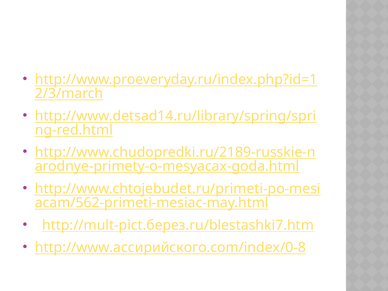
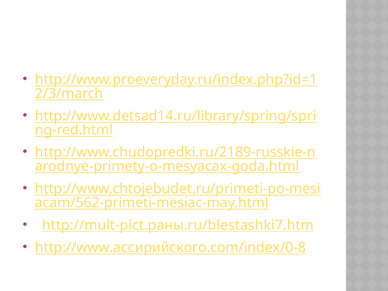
http://mult-pict.берез.ru/blestashki7.htm: http://mult-pict.берез.ru/blestashki7.htm -> http://mult-pict.раны.ru/blestashki7.htm (178, 225)
